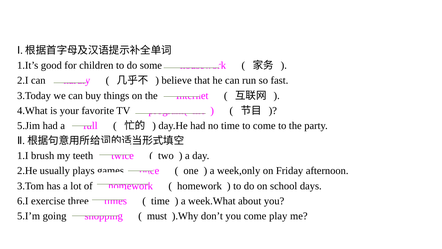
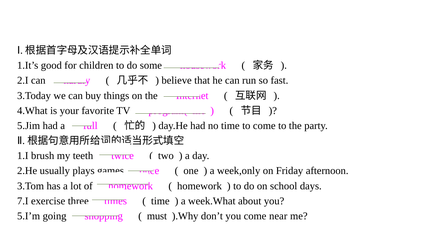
6.I: 6.I -> 7.I (23, 201)
play: play -> near (278, 216)
